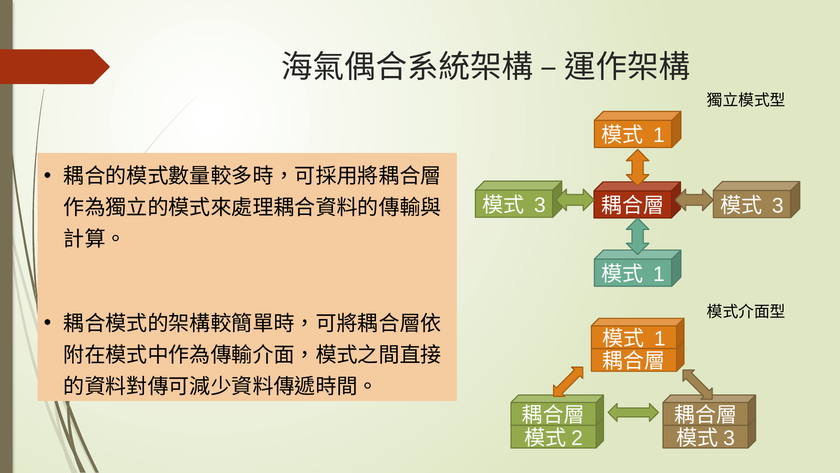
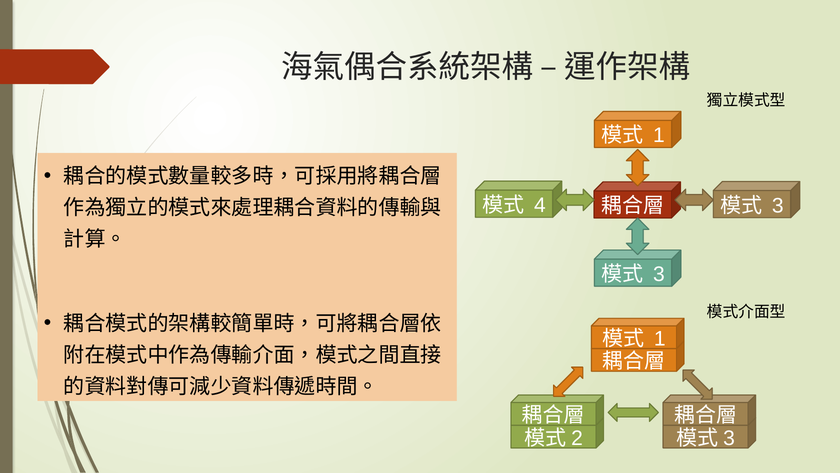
3: 3 -> 4 (540, 205)
1: 1 -> 3 (659, 274)
